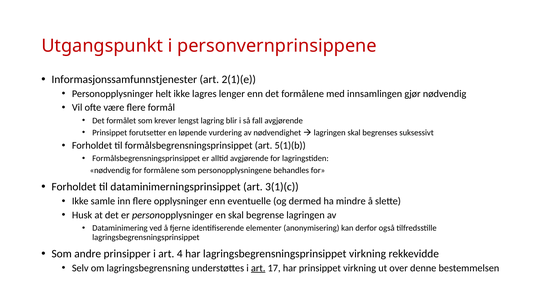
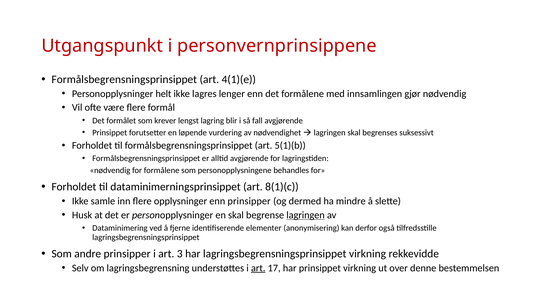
Informasjonssamfunnstjenester: Informasjonssamfunnstjenester -> Formålsbegrensningsprinsippet (124, 79)
2(1)(e: 2(1)(e -> 4(1)(e (239, 79)
3(1)(c: 3(1)(c -> 8(1)(c (282, 186)
enn eventuelle: eventuelle -> prinsipper (249, 201)
lagringen underline: none -> present (306, 215)
4: 4 -> 3 (180, 253)
